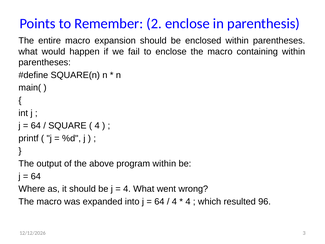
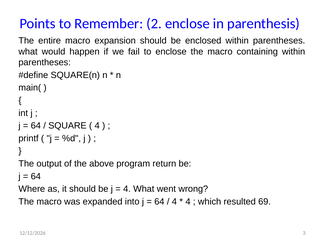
program within: within -> return (164, 163)
96: 96 -> 69 (265, 201)
